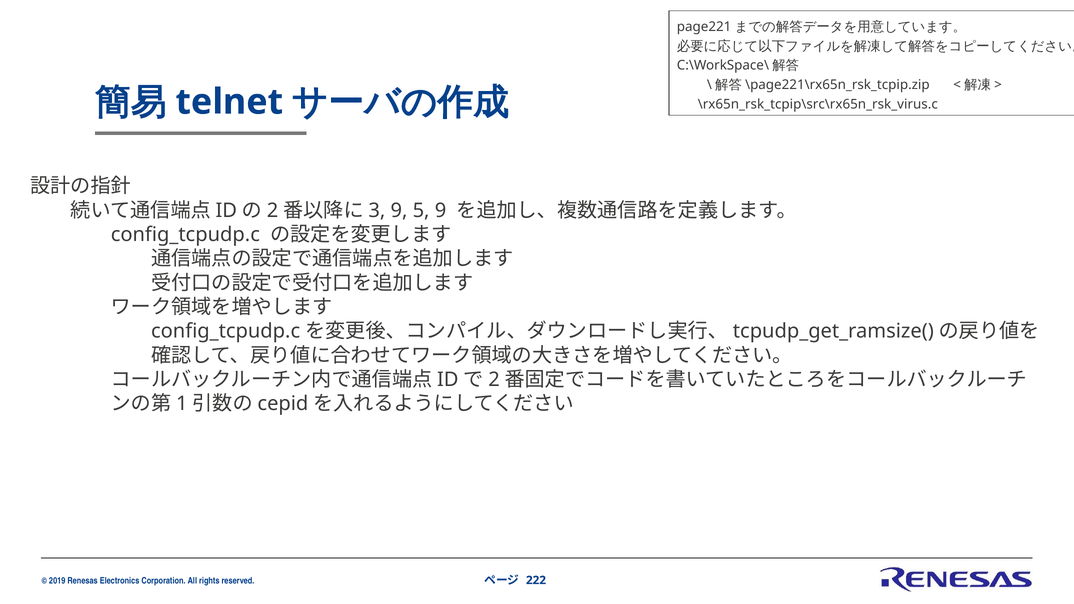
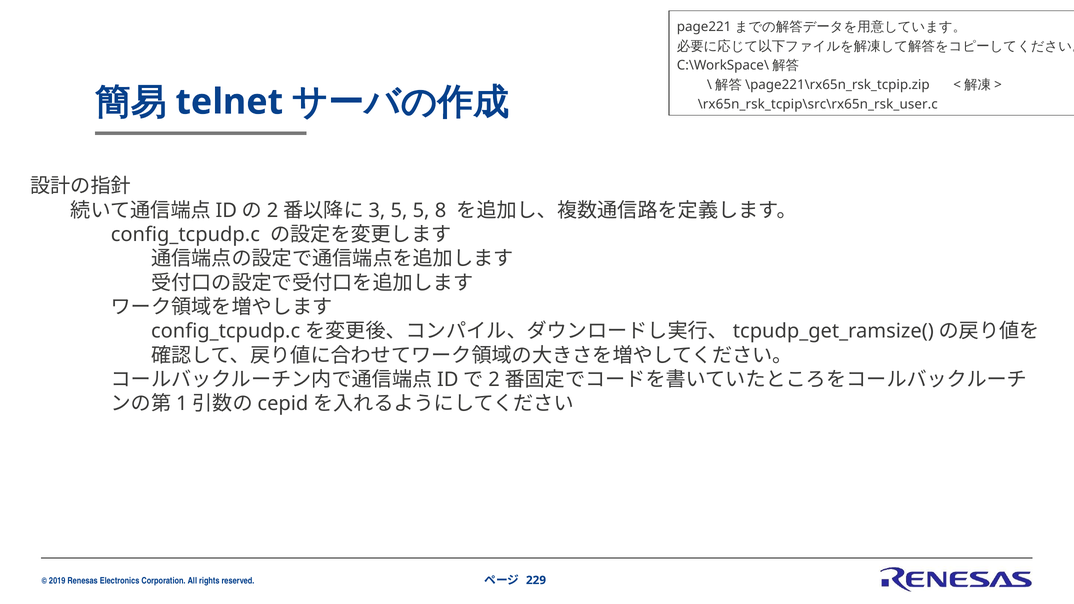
\rx65n_rsk_tcpip\src\rx65n_rsk_virus.c: \rx65n_rsk_tcpip\src\rx65n_rsk_virus.c -> \rx65n_rsk_tcpip\src\rx65n_rsk_user.c (818, 104)
9: 9 -> 5 (399, 210)
5 9: 9 -> 8 (441, 210)
222: 222 -> 229 (536, 580)
